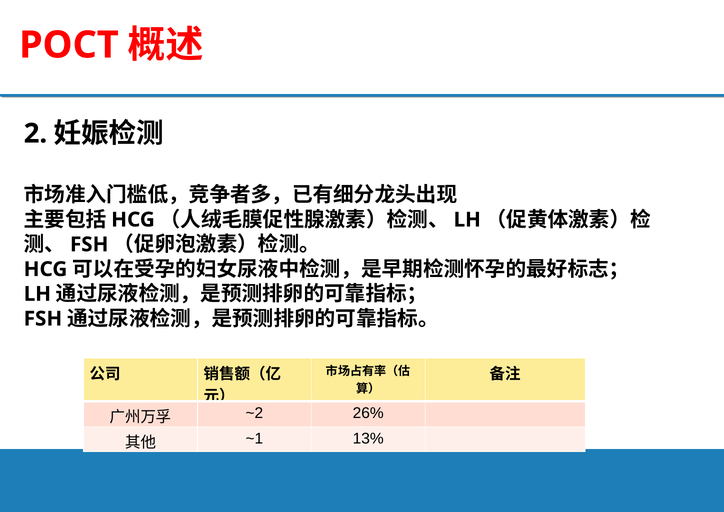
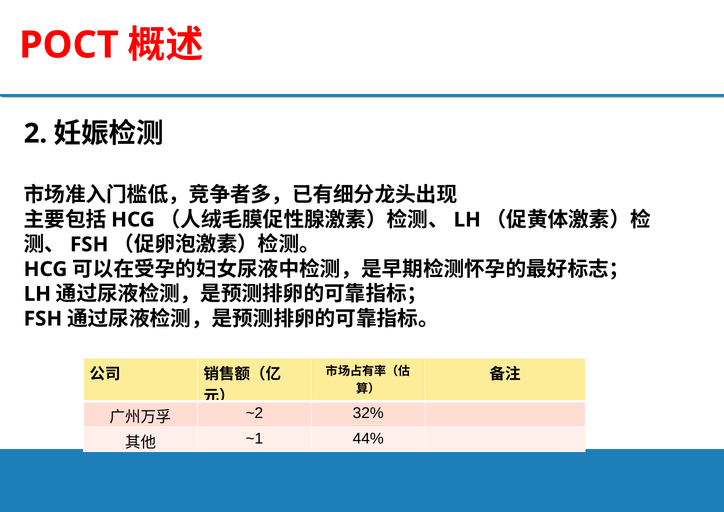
26%: 26% -> 32% (368, 413)
13%: 13% -> 44% (368, 439)
